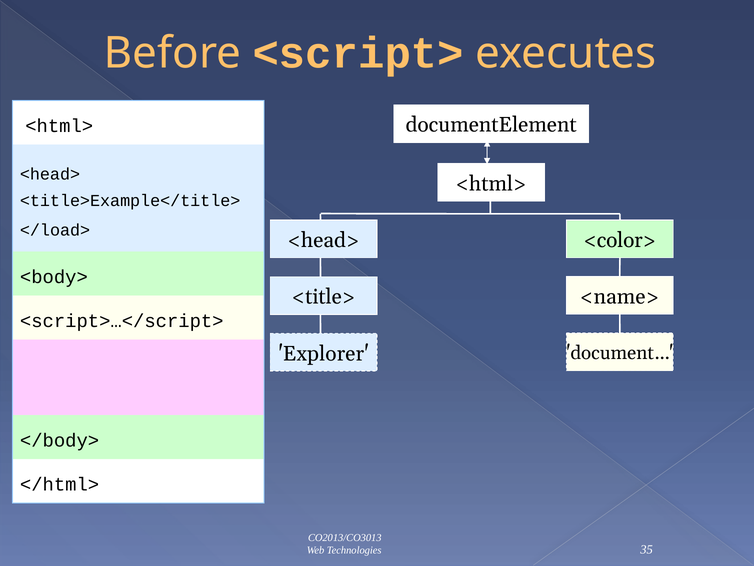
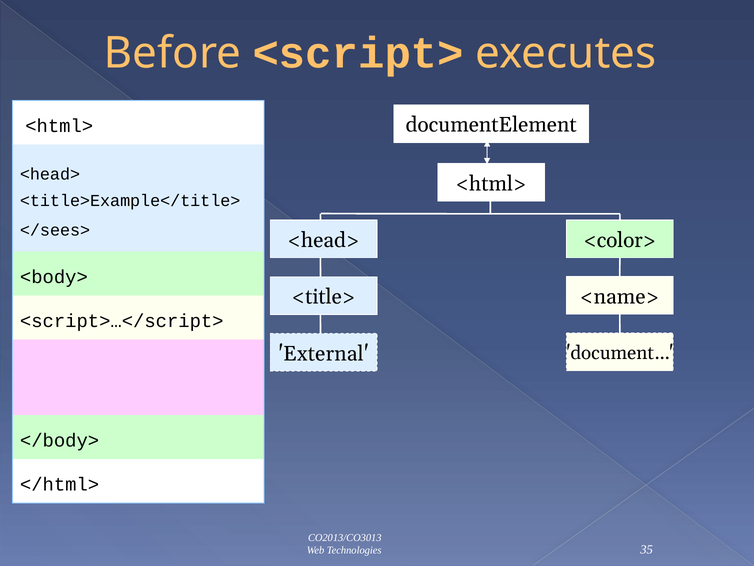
</load>: </load> -> </sees> (55, 230)
Explorer: Explorer -> External (323, 353)
